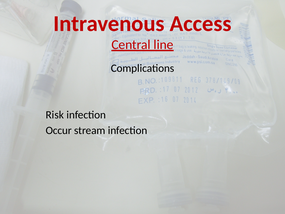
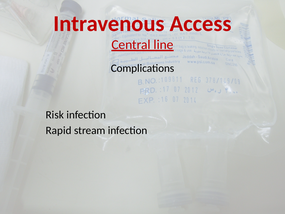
Occur: Occur -> Rapid (59, 130)
